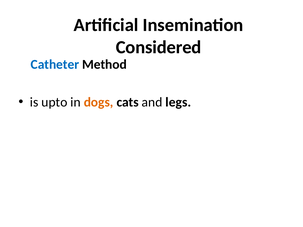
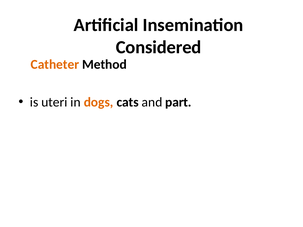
Catheter colour: blue -> orange (55, 65)
upto: upto -> uteri (54, 102)
legs: legs -> part (178, 102)
